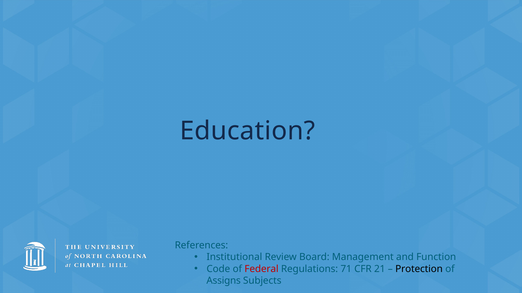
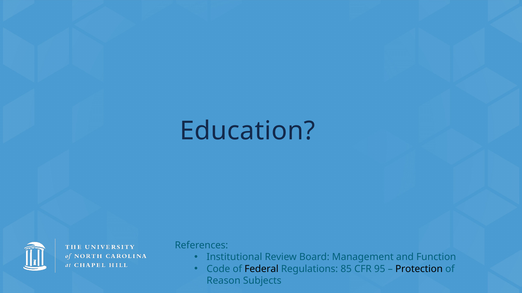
Federal colour: red -> black (262, 269)
71: 71 -> 85 (346, 269)
21: 21 -> 95 (380, 269)
Assigns: Assigns -> Reason (224, 281)
